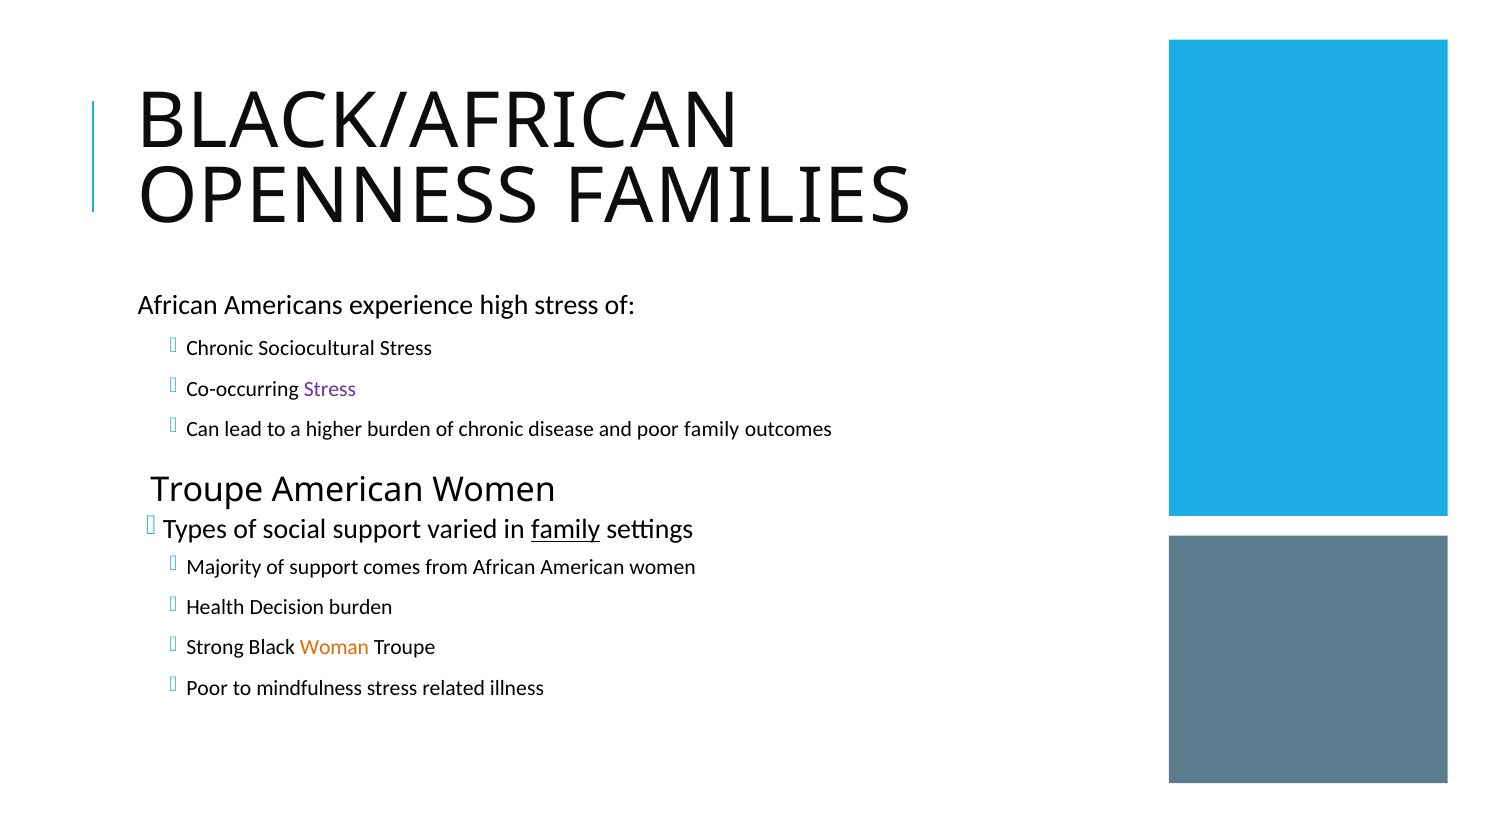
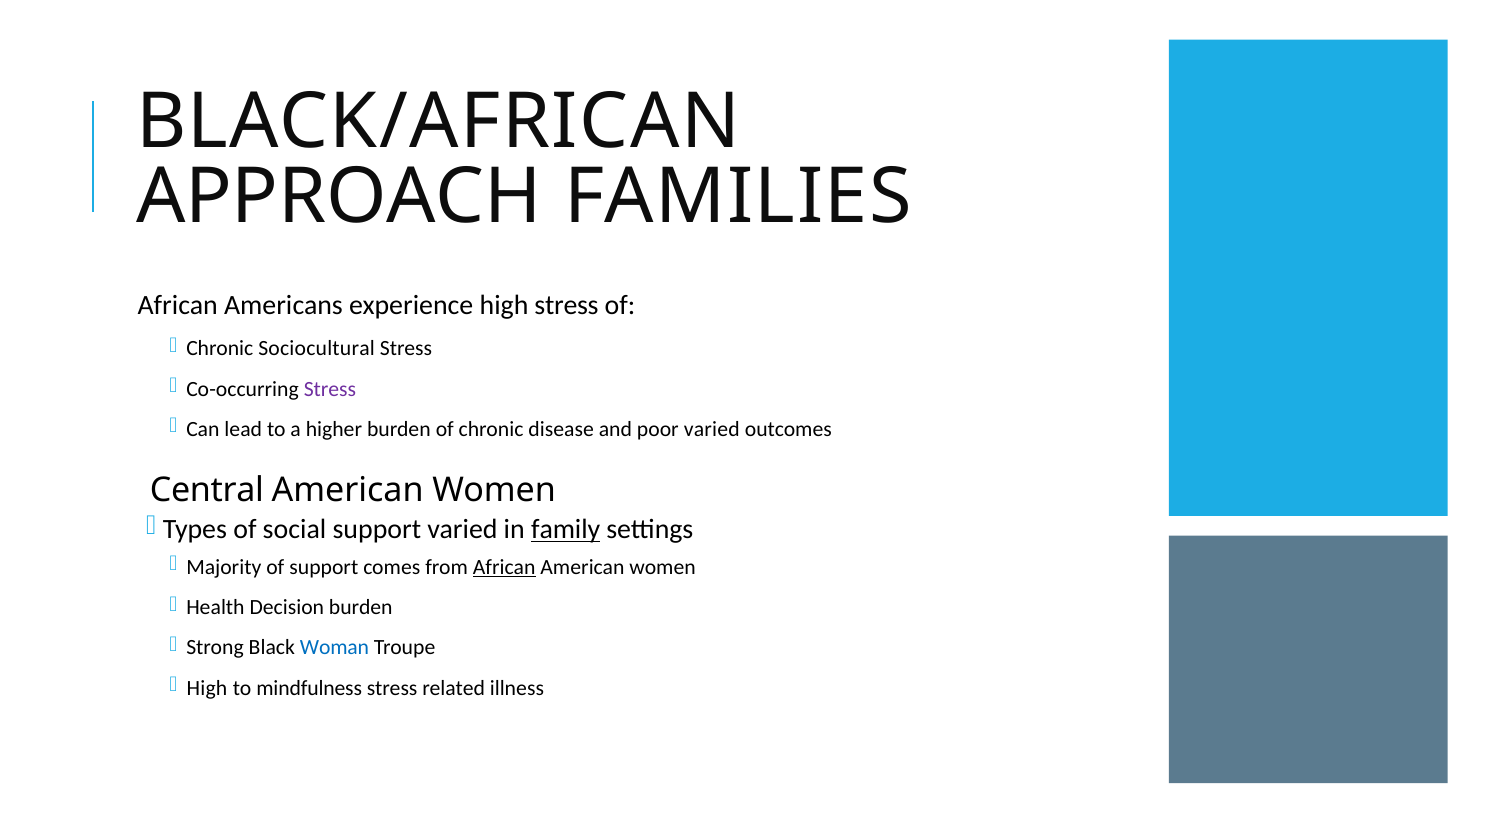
OPENNESS: OPENNESS -> APPROACH (339, 197)
poor family: family -> varied (712, 429)
Troupe: Troupe -> Central (207, 490)
African underline: none -> present (504, 568)
Woman colour: orange -> blue (334, 648)
Poor: Poor -> High (207, 688)
